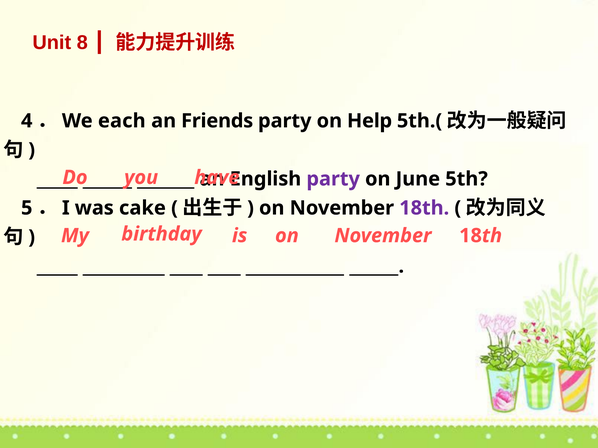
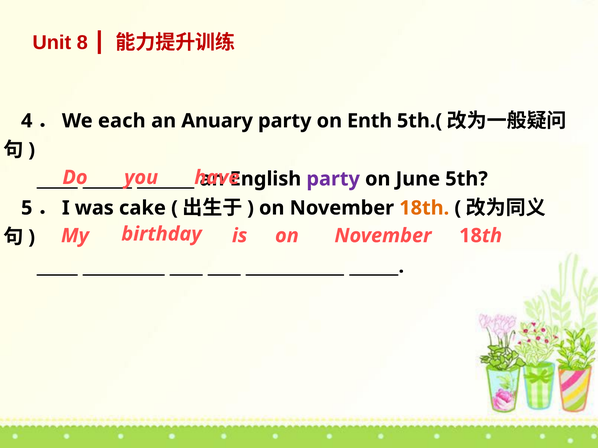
Friends: Friends -> Anuary (217, 121)
Help: Help -> Enth (370, 121)
18th colour: purple -> orange (424, 208)
